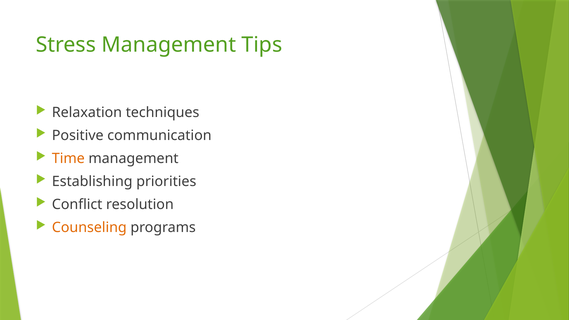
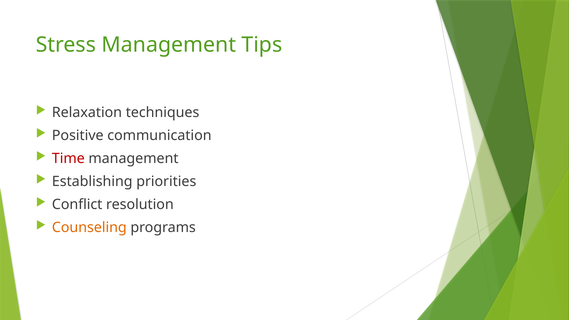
Time colour: orange -> red (68, 159)
